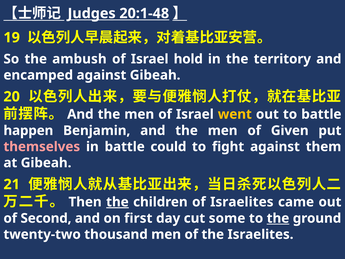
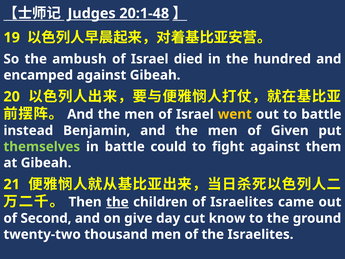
hold: hold -> died (188, 59)
territory: territory -> hundred (282, 59)
happen: happen -> instead (28, 130)
themselves colour: pink -> light green (42, 147)
first: first -> give (138, 218)
some: some -> know (227, 218)
the underline: present -> none (278, 218)
